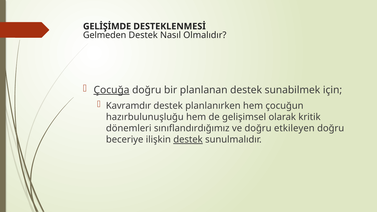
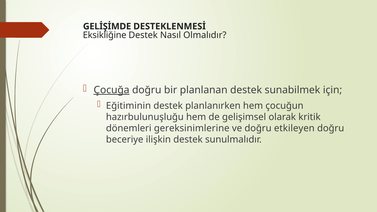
Gelmeden: Gelmeden -> Eksikliğine (105, 35)
Kavramdır: Kavramdır -> Eğitiminin (128, 106)
sınıflandırdığımız: sınıflandırdığımız -> gereksinimlerine (192, 128)
destek underline: present -> none (188, 140)
